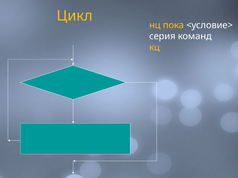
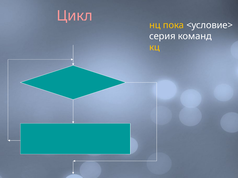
Цикл colour: yellow -> pink (75, 16)
